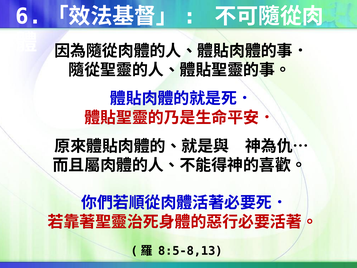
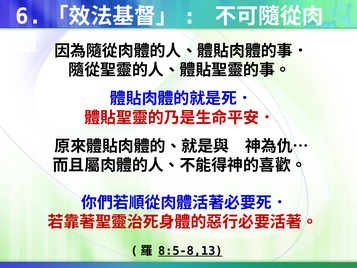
8:5-8,13 underline: none -> present (190, 251)
